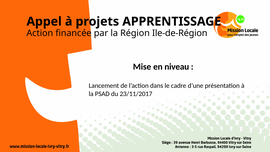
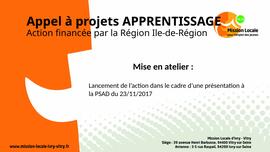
niveau: niveau -> atelier (177, 67)
